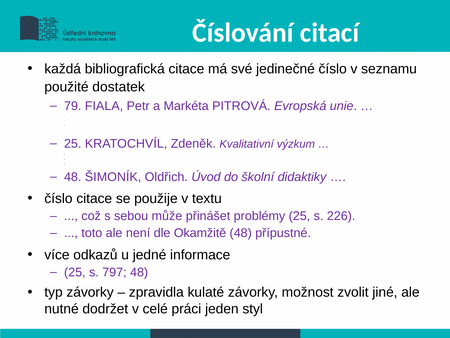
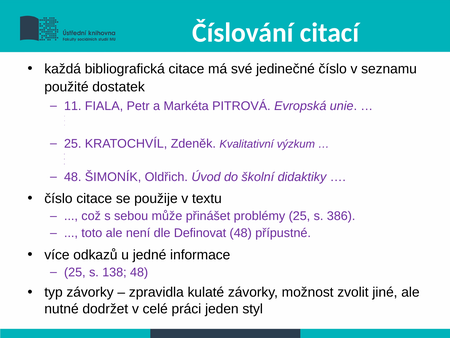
79: 79 -> 11 (73, 106)
226: 226 -> 386 (341, 216)
Okamžitě: Okamžitě -> Definovat (200, 233)
797: 797 -> 138 (114, 272)
